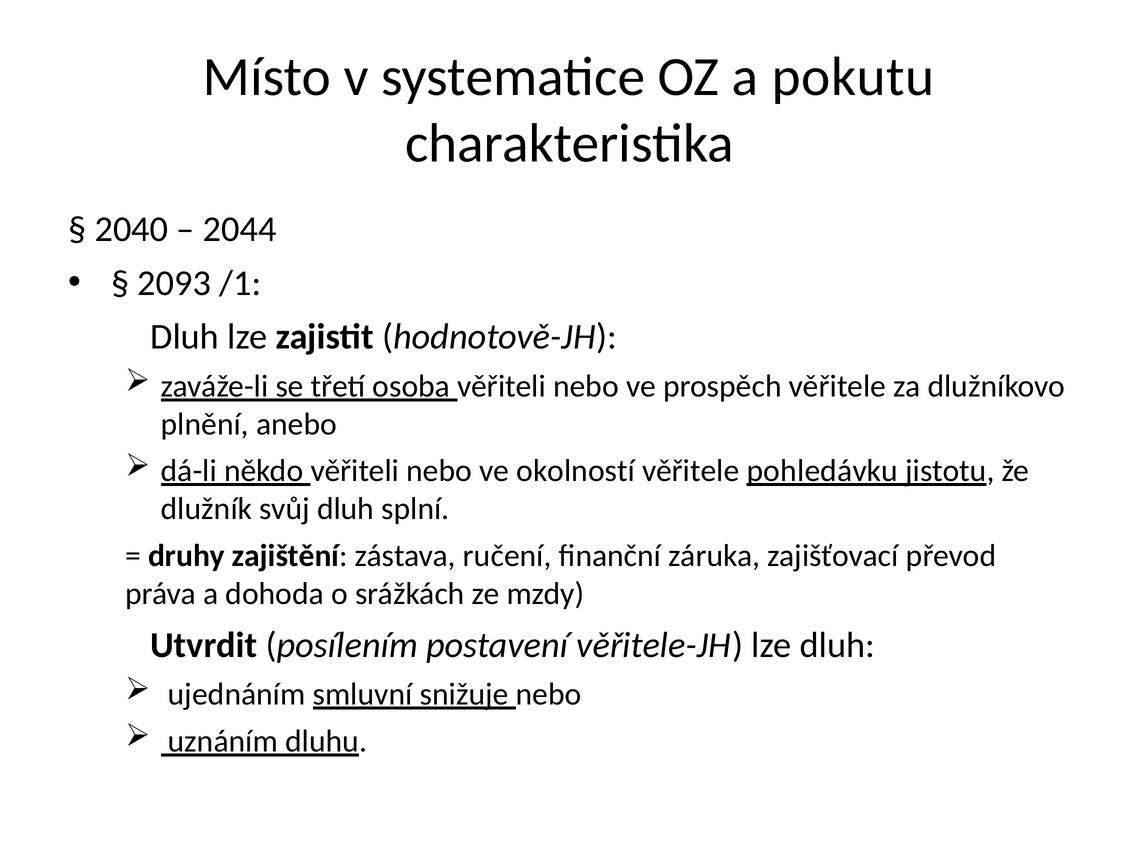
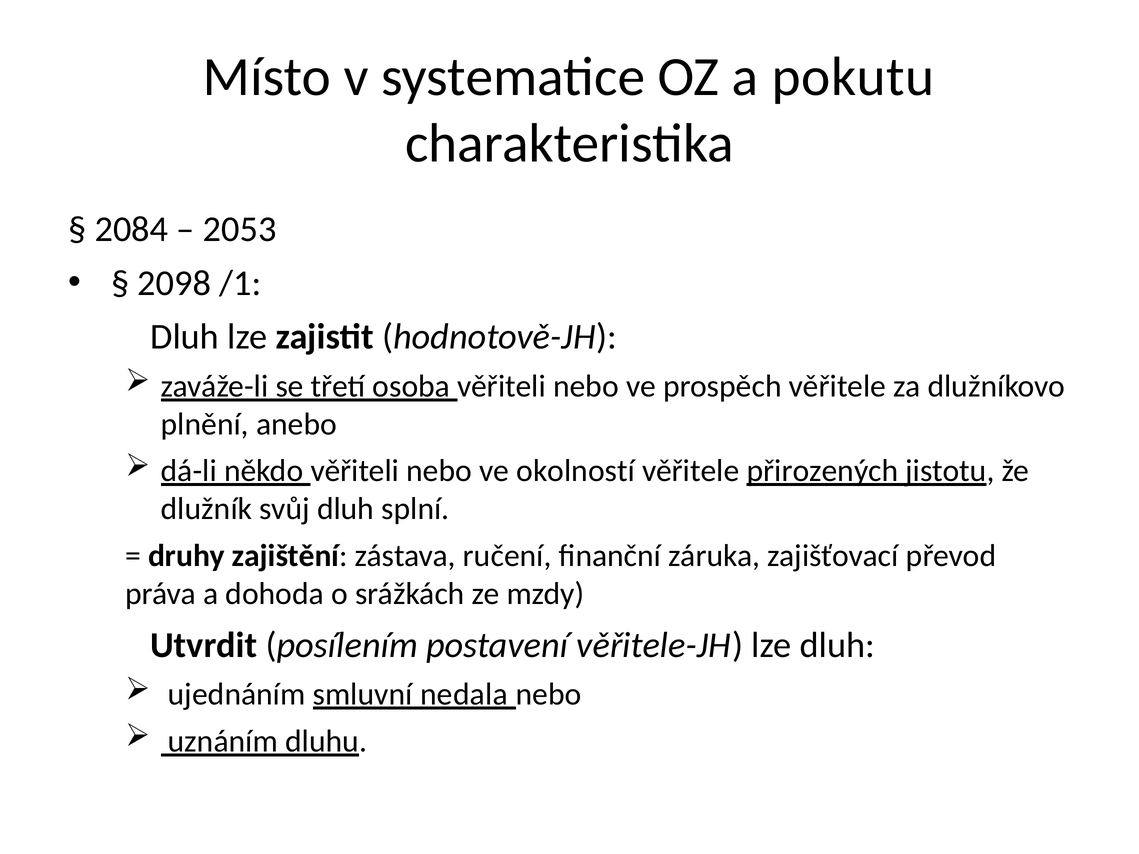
2040: 2040 -> 2084 (131, 229)
2044: 2044 -> 2053 (240, 229)
2093: 2093 -> 2098 (174, 283)
pohledávku: pohledávku -> přirozených (823, 471)
snižuje: snižuje -> nedala (464, 695)
